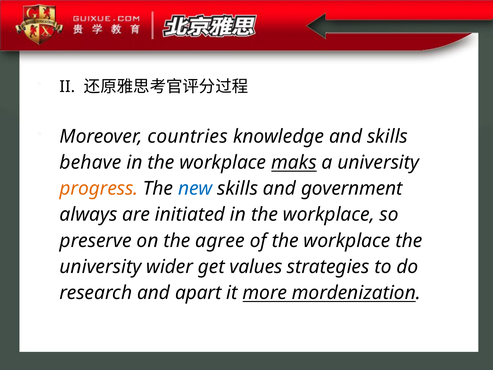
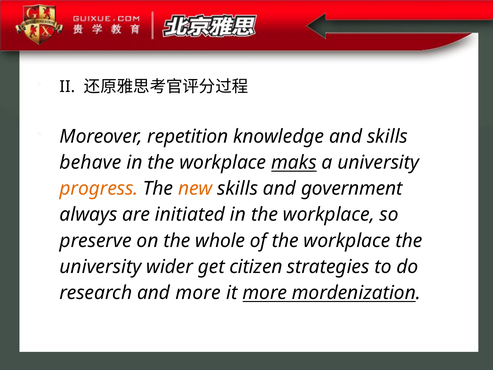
countries: countries -> repetition (188, 136)
new colour: blue -> orange (195, 188)
agree: agree -> whole (220, 241)
values: values -> citizen (256, 267)
and apart: apart -> more (198, 293)
